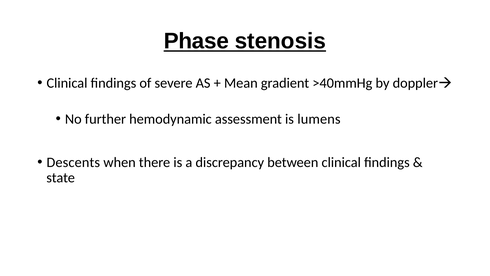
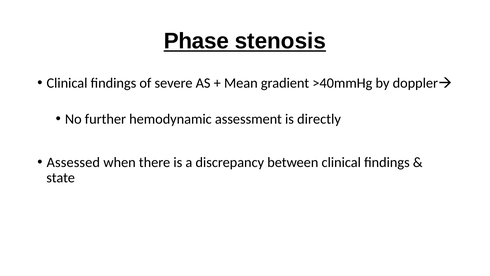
lumens: lumens -> directly (319, 119)
Descents: Descents -> Assessed (73, 162)
